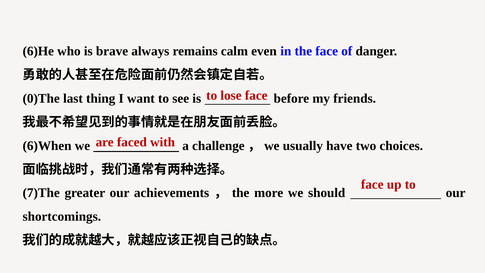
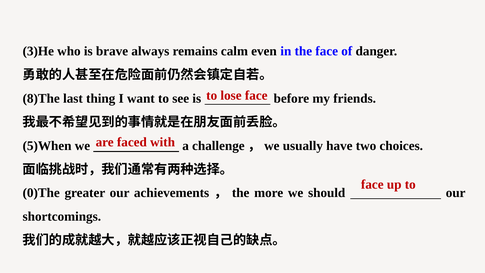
6)He: 6)He -> 3)He (38, 51)
0)The: 0)The -> 8)The (41, 98)
6)When: 6)When -> 5)When (47, 146)
7)The: 7)The -> 0)The (41, 193)
